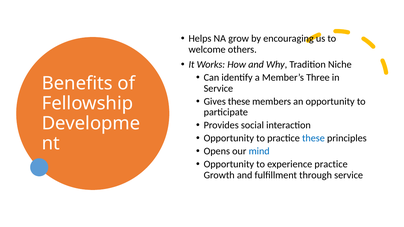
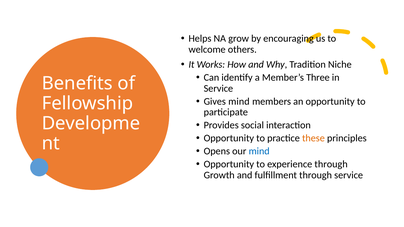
Gives these: these -> mind (239, 102)
these colour: blue -> orange (313, 138)
experience practice: practice -> through (331, 164)
